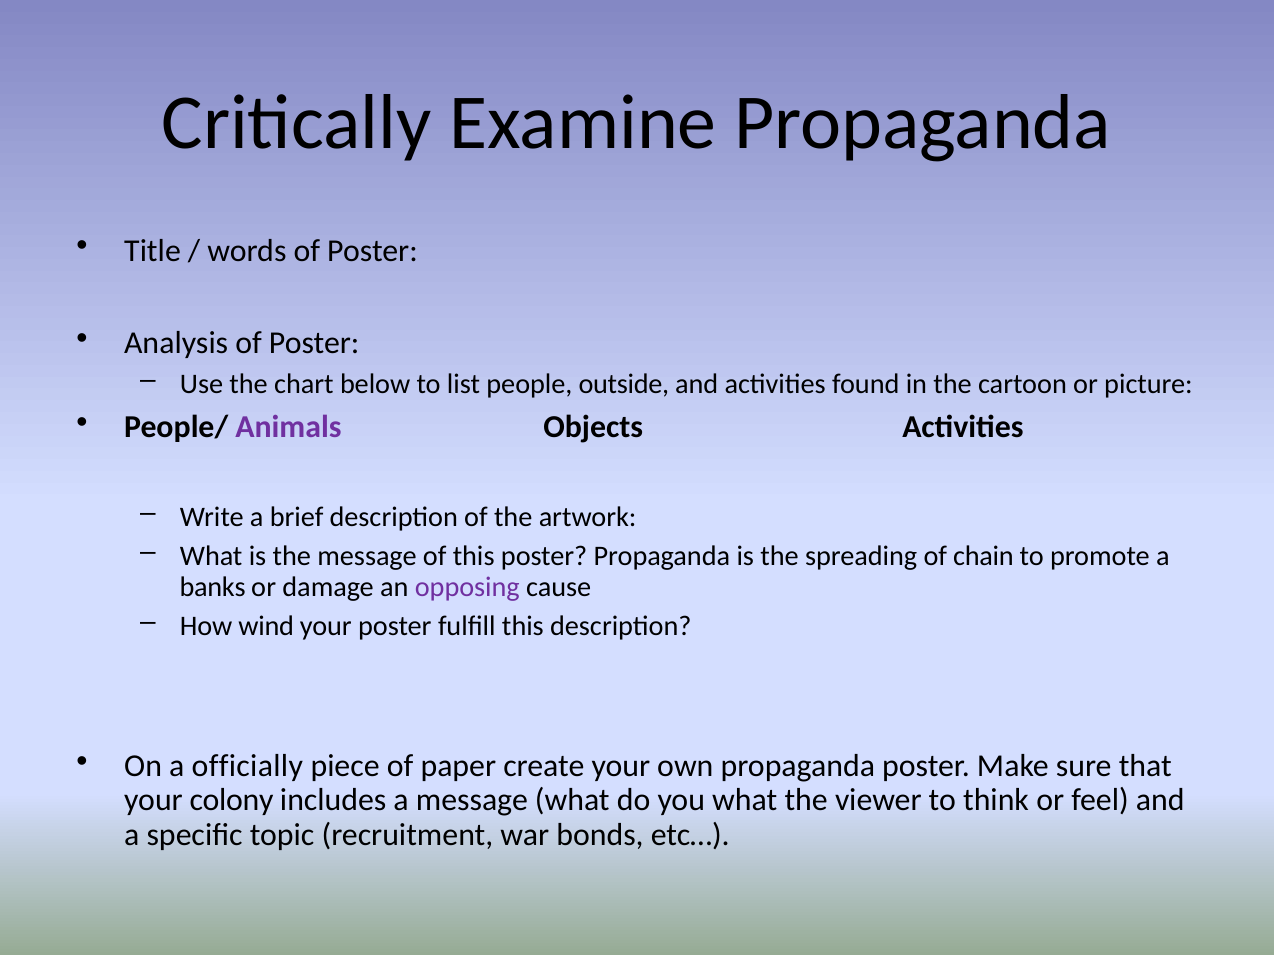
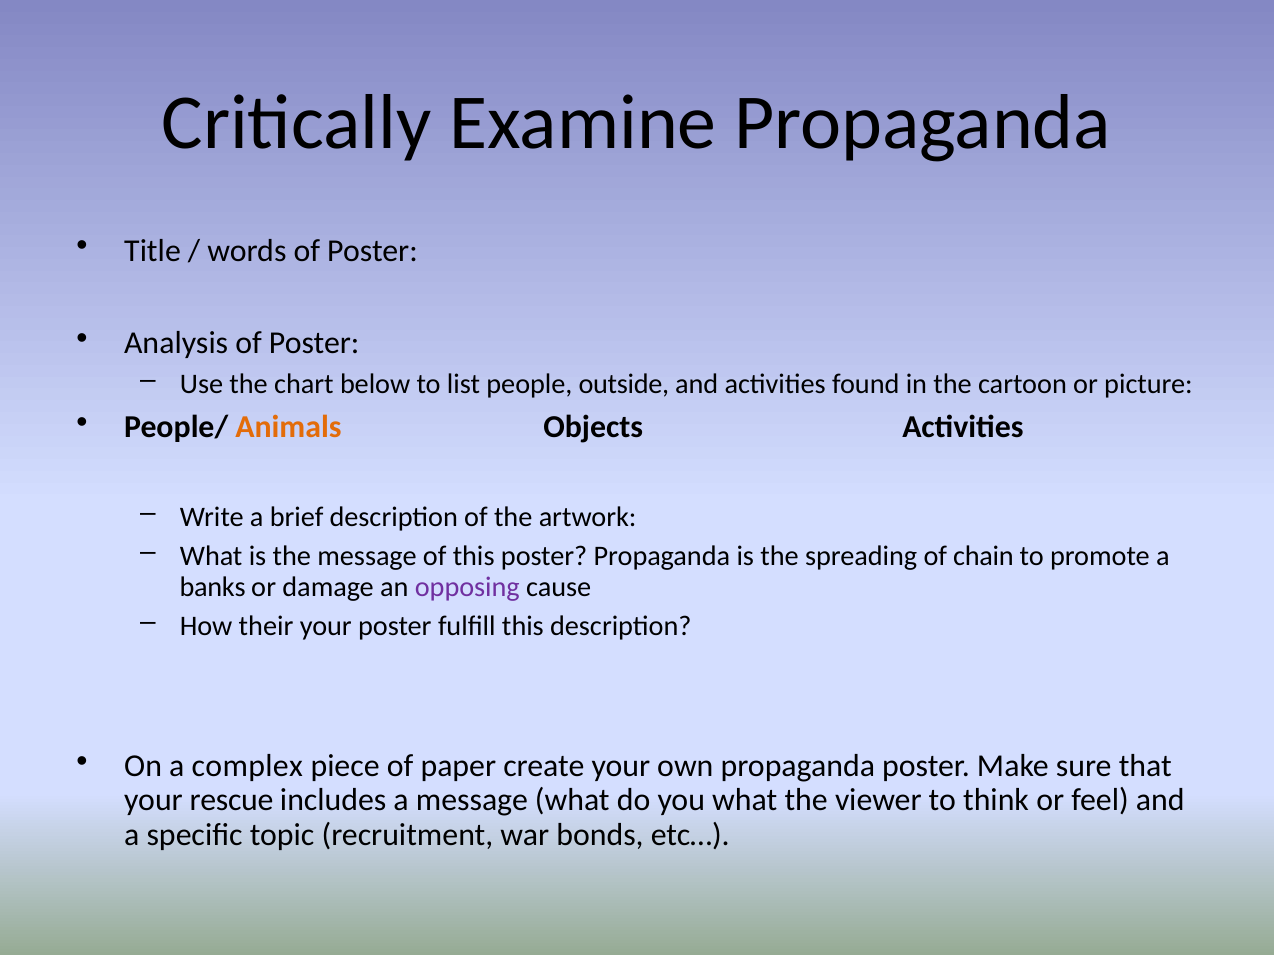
Animals colour: purple -> orange (288, 428)
wind: wind -> their (266, 627)
officially: officially -> complex (247, 766)
colony: colony -> rescue (232, 801)
